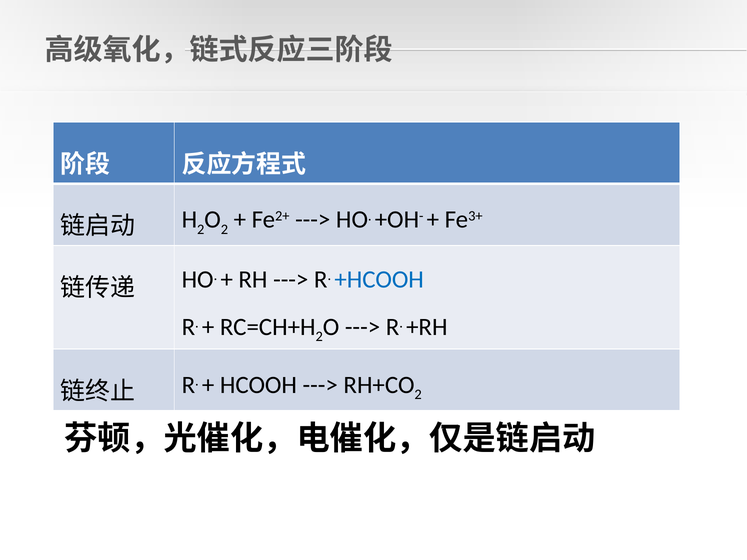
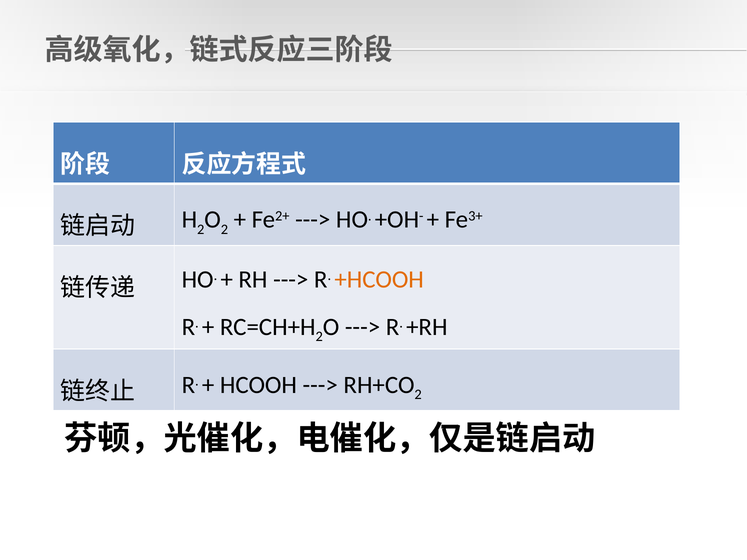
+HCOOH colour: blue -> orange (379, 280)
